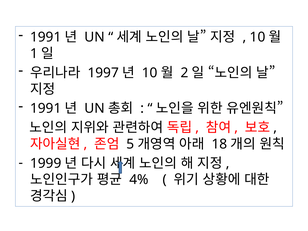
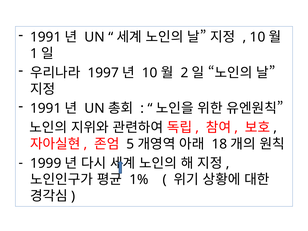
4%: 4% -> 1% (139, 180)
